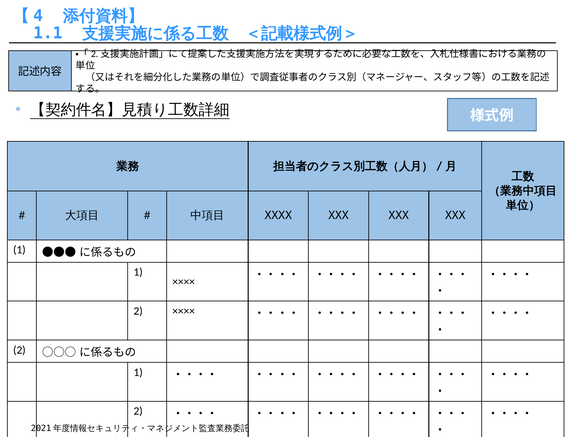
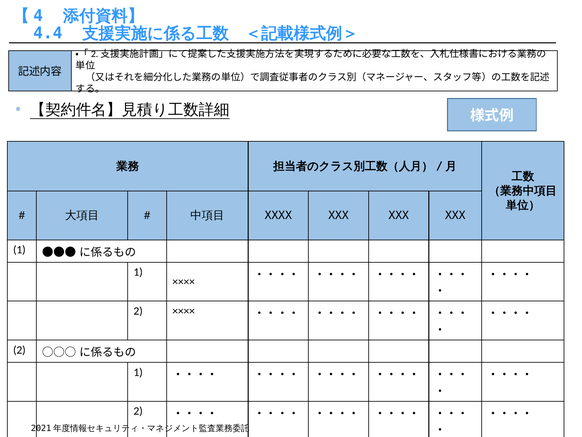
1.1: 1.1 -> 4.4 (48, 33)
